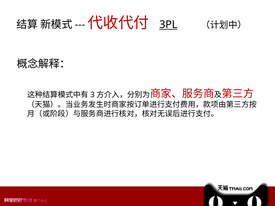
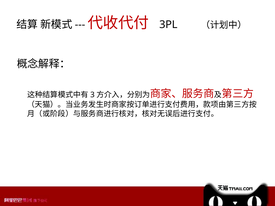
3PL underline: present -> none (168, 25)
